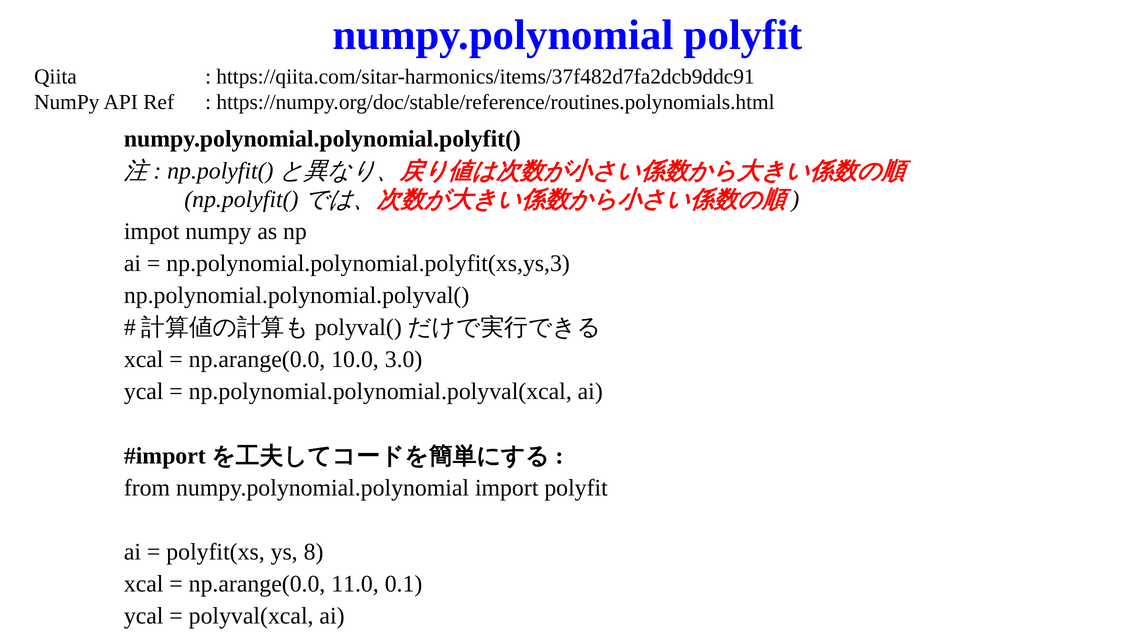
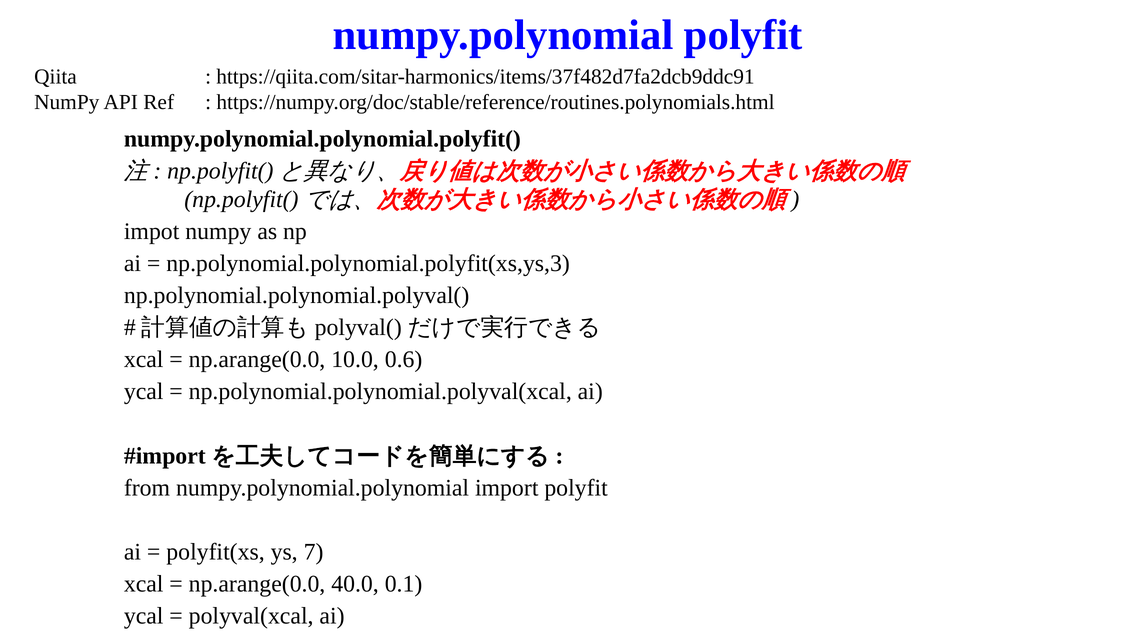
3.0: 3.0 -> 0.6 (404, 360)
8: 8 -> 7 (314, 552)
11.0: 11.0 -> 40.0 (355, 584)
